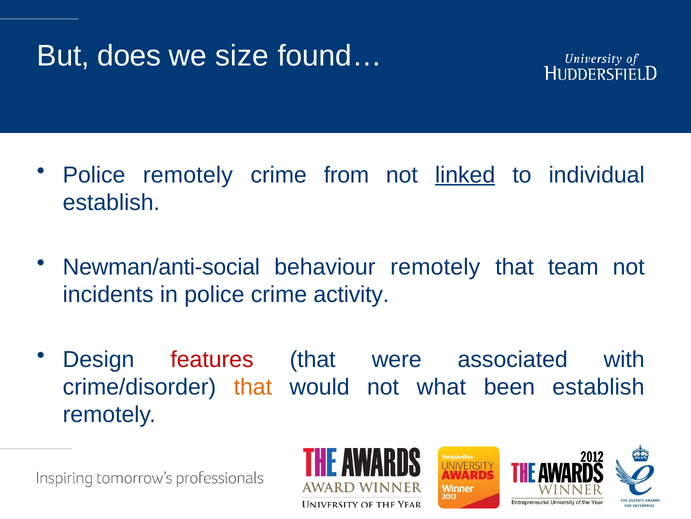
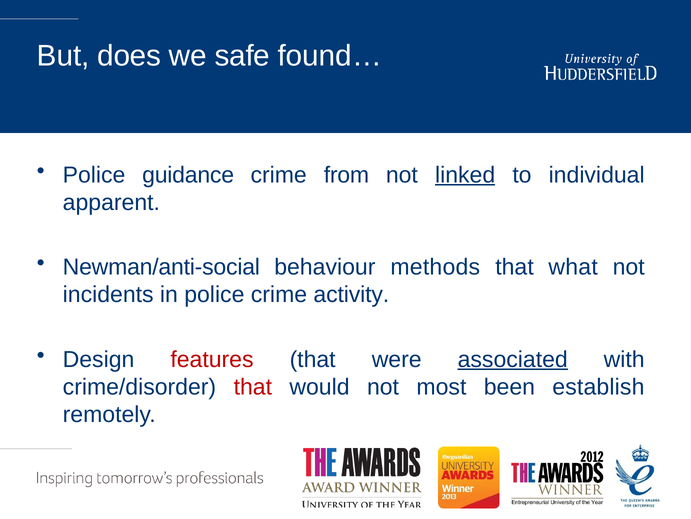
size: size -> safe (242, 56)
Police remotely: remotely -> guidance (188, 175)
establish: establish -> apparent (111, 202)
behaviour remotely: remotely -> methods (435, 267)
team: team -> what (573, 267)
associated underline: none -> present (513, 359)
that colour: orange -> red (253, 387)
what: what -> most (441, 387)
